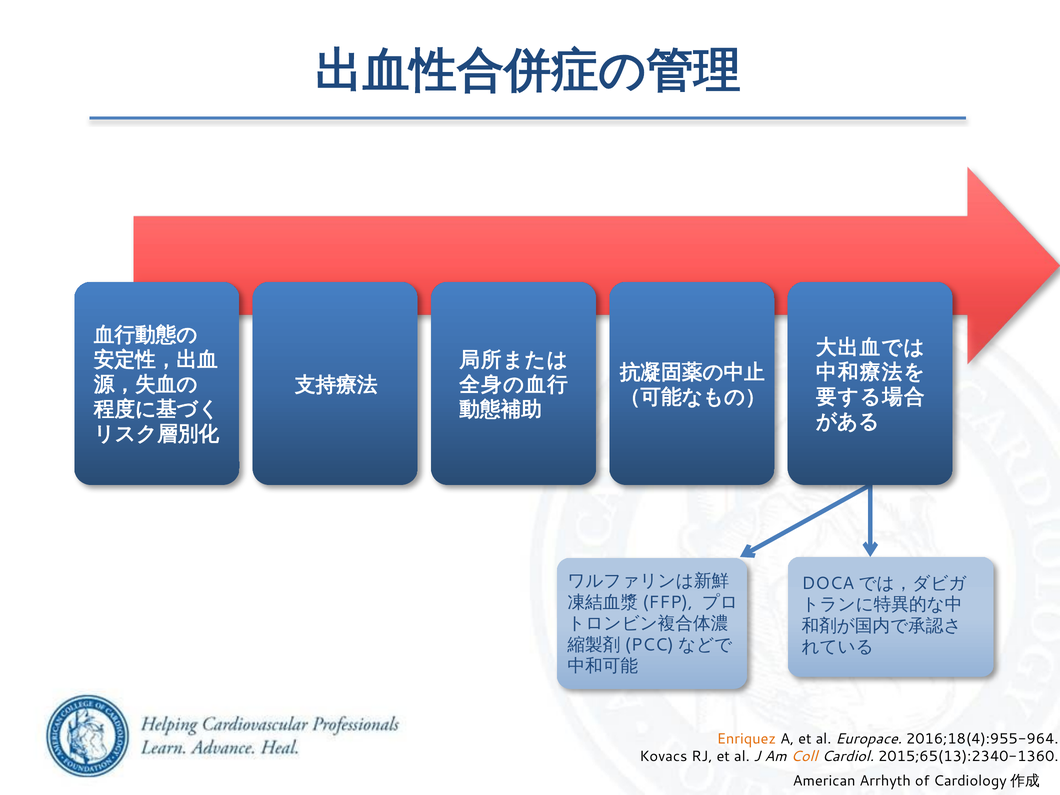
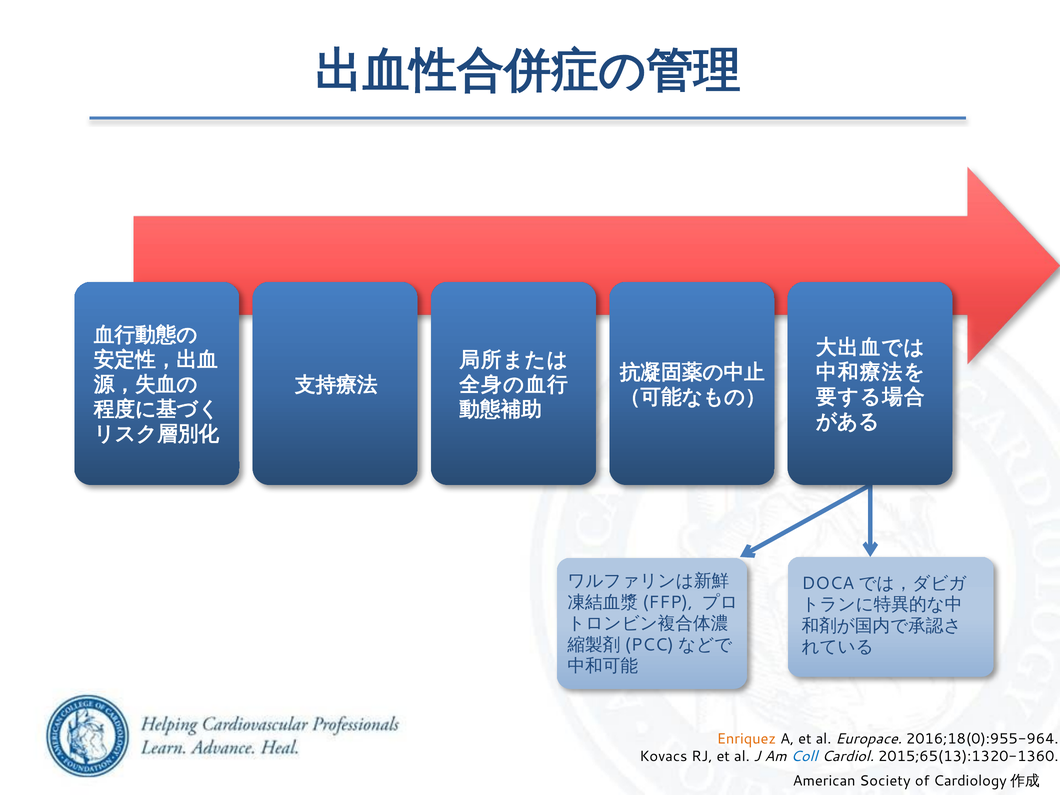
2016;18(4):955-964: 2016;18(4):955-964 -> 2016;18(0):955-964 (982, 739)
Coll colour: orange -> blue (804, 757)
2015;65(13):2340-1360: 2015;65(13):2340-1360 -> 2015;65(13):1320-1360 (968, 757)
Arrhyth: Arrhyth -> Society (885, 781)
